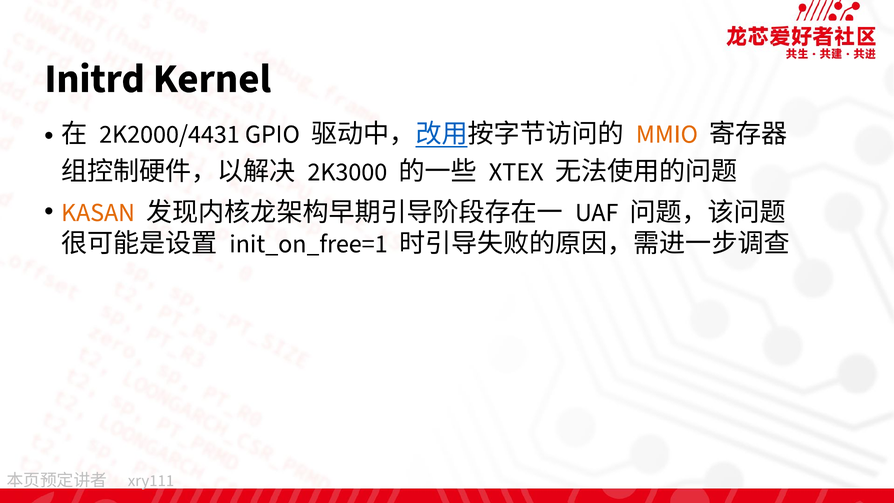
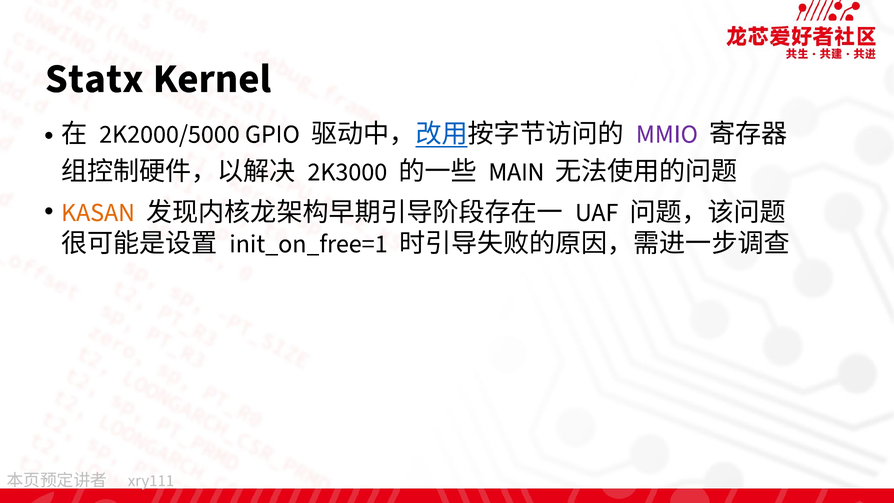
Initrd: Initrd -> Statx (94, 79)
2K2000/4431: 2K2000/4431 -> 2K2000/5000 (169, 134)
MMIO colour: orange -> purple (667, 134)
XTEX: XTEX -> MAIN (516, 172)
